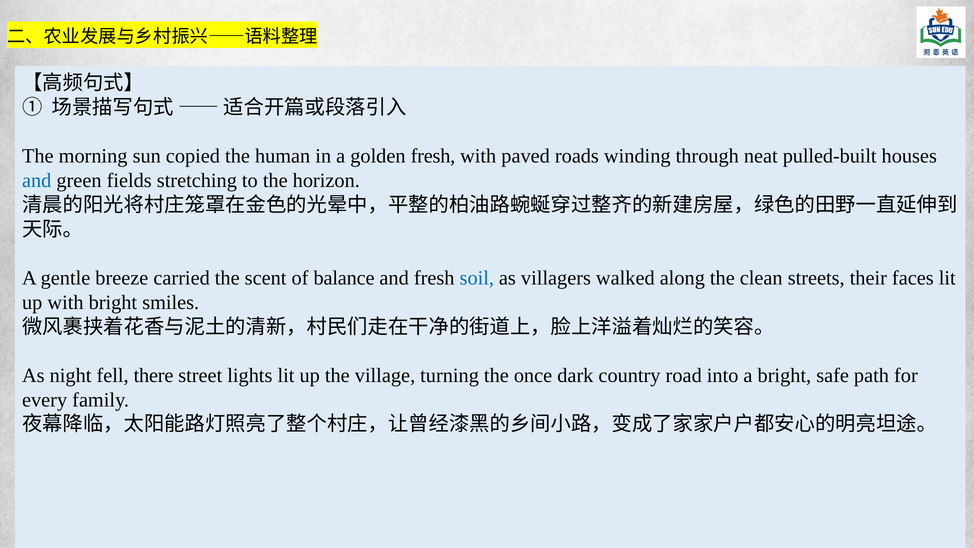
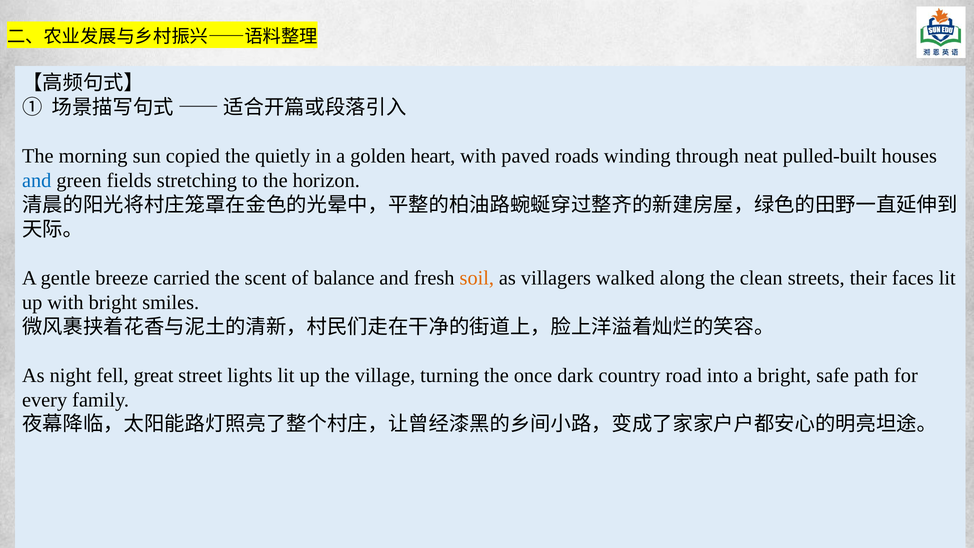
human: human -> quietly (283, 156)
golden fresh: fresh -> heart (433, 156)
soil colour: blue -> orange (477, 278)
there: there -> great (154, 375)
